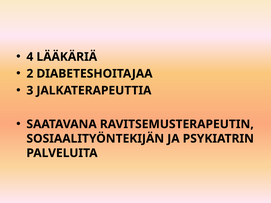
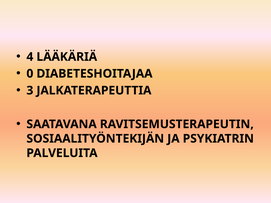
2: 2 -> 0 (30, 74)
